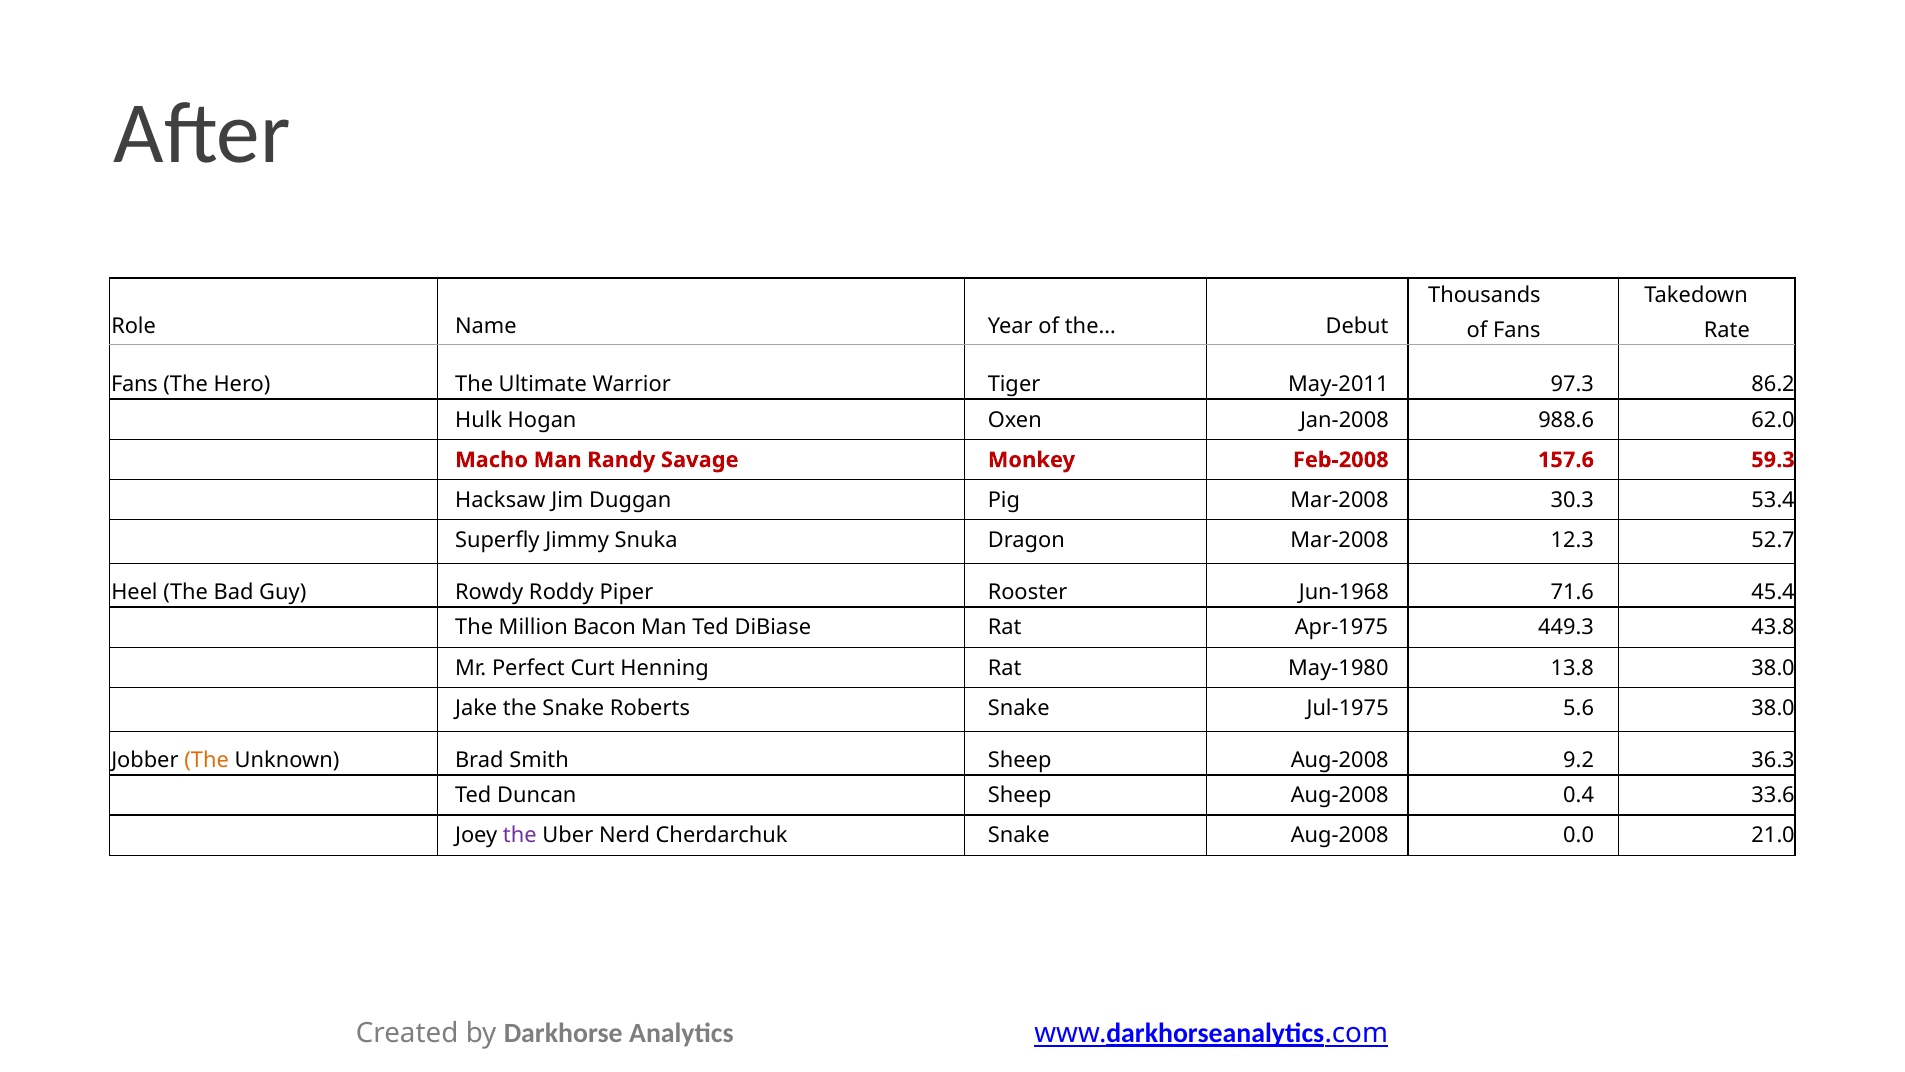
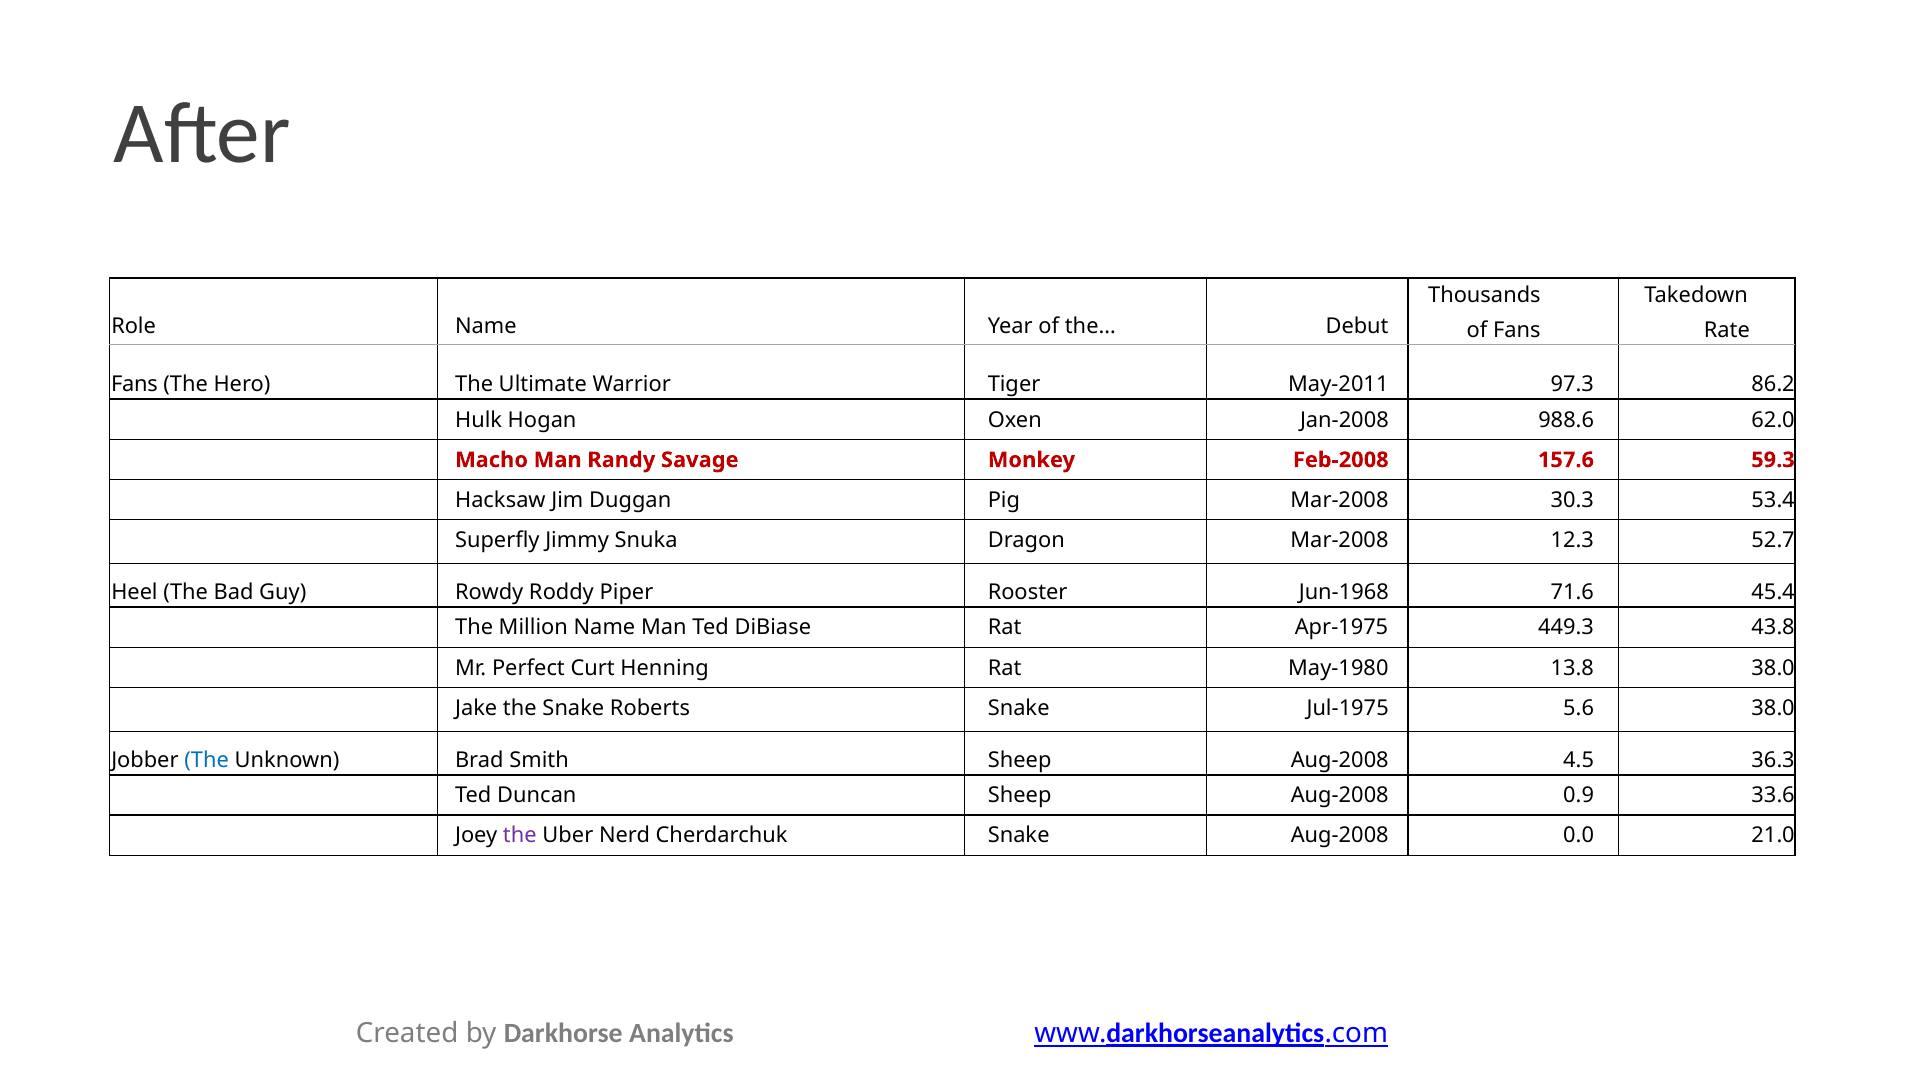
Million Bacon: Bacon -> Name (604, 627)
The colour: orange -> blue (207, 760)
9.2: 9.2 -> 4.5 (1579, 760)
0.4: 0.4 -> 0.9 (1579, 795)
